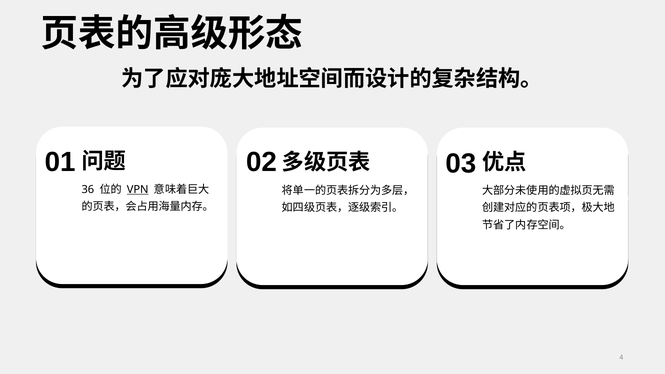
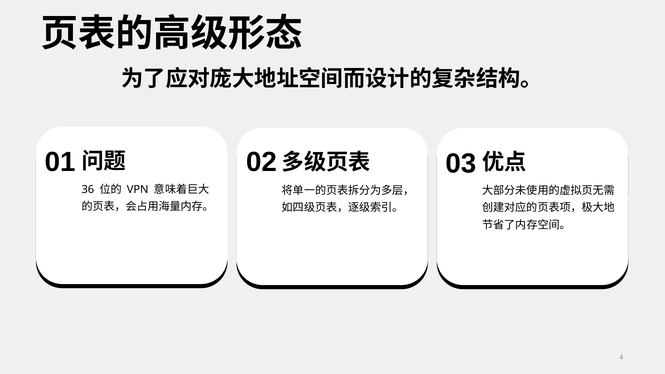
VPN underline: present -> none (138, 189)
